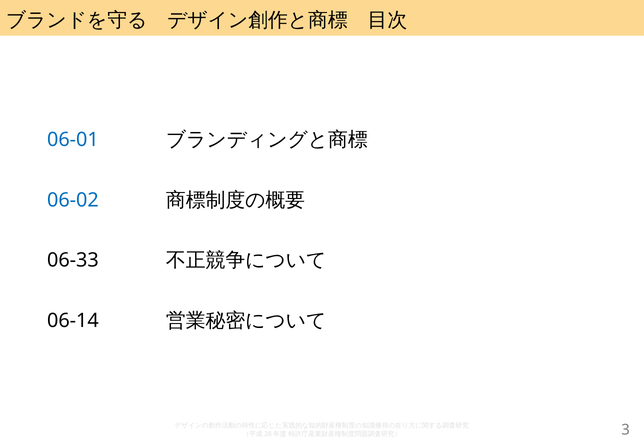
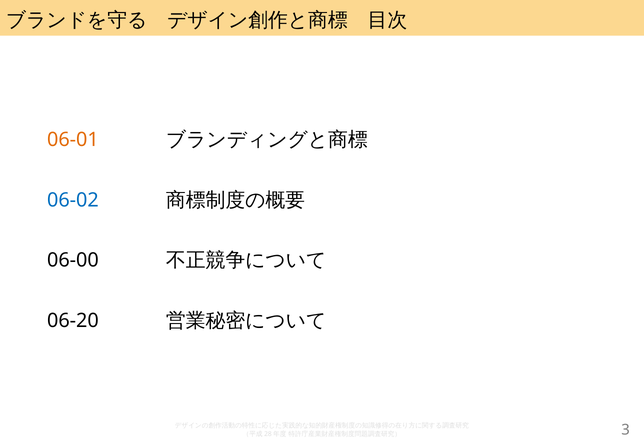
06-01 colour: blue -> orange (73, 140)
06-33: 06-33 -> 06-00 (73, 260)
06-14: 06-14 -> 06-20 (73, 320)
